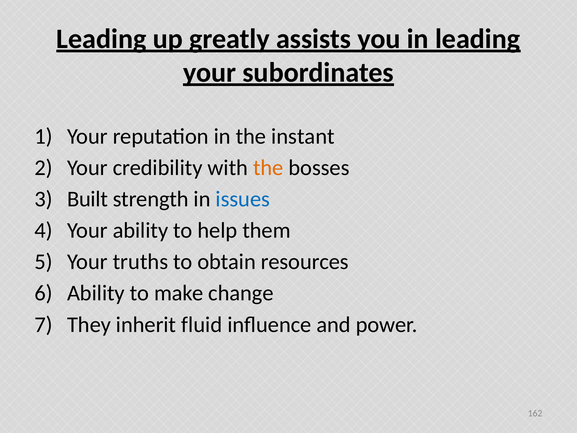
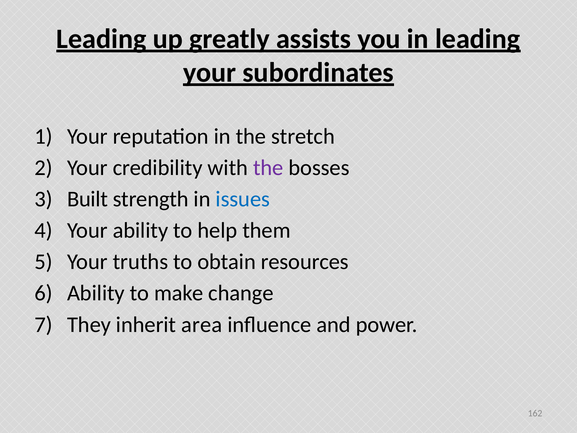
instant: instant -> stretch (303, 136)
the colour: orange -> purple (268, 168)
fluid: fluid -> area (202, 324)
